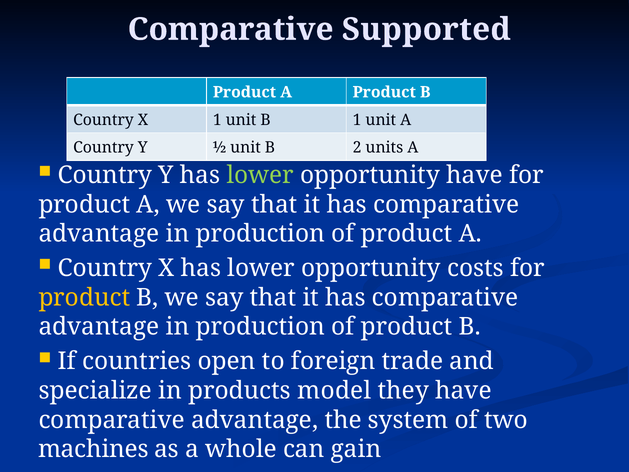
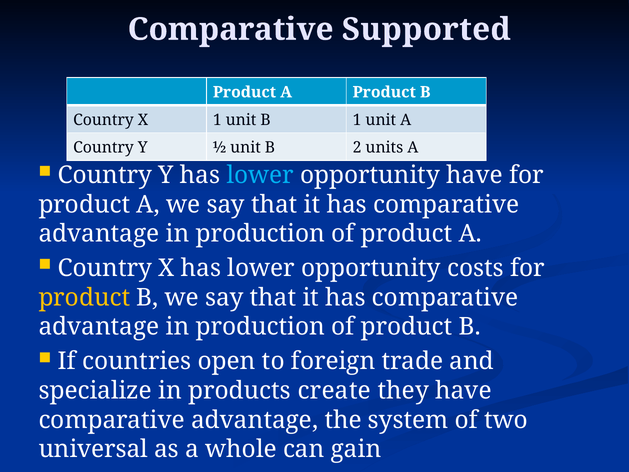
lower colour: light green -> light blue (260, 175)
model: model -> create (334, 390)
machines: machines -> universal (93, 449)
